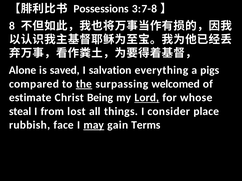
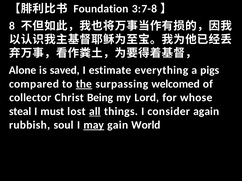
Possessions: Possessions -> Foundation (101, 9)
salvation: salvation -> estimate (110, 70)
estimate: estimate -> collector (30, 98)
Lord underline: present -> none (147, 98)
from: from -> must (52, 112)
all underline: none -> present (95, 112)
place: place -> again (206, 112)
face: face -> soul (64, 125)
Terms: Terms -> World (146, 125)
